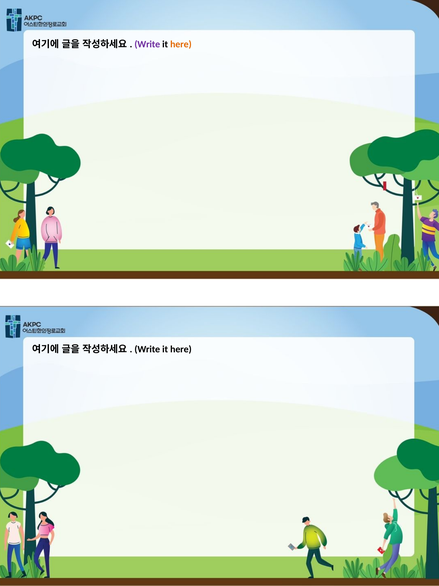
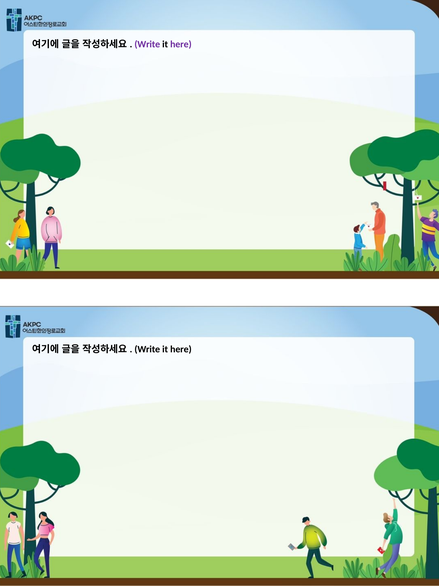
here colour: orange -> purple (181, 44)
